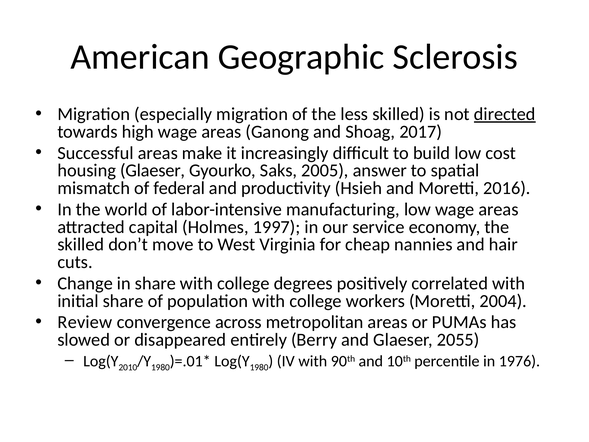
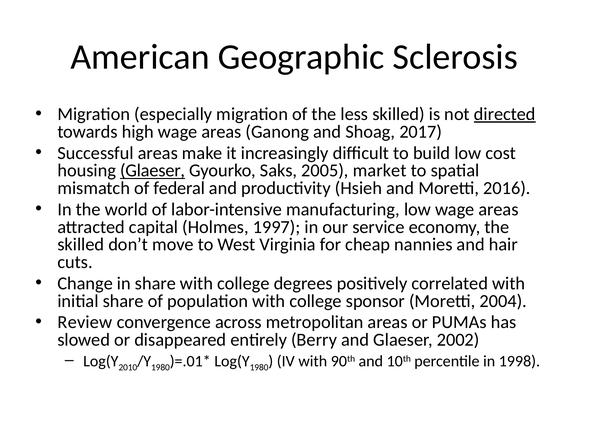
Glaeser underline: none -> present (153, 170)
answer: answer -> market (380, 170)
workers: workers -> sponsor (375, 301)
2055: 2055 -> 2002 (458, 340)
1976: 1976 -> 1998 (519, 361)
